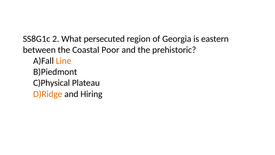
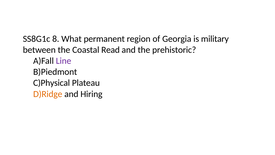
2: 2 -> 8 (56, 39)
persecuted: persecuted -> permanent (104, 39)
eastern: eastern -> military (215, 39)
Poor: Poor -> Read (111, 50)
Line colour: orange -> purple (64, 61)
